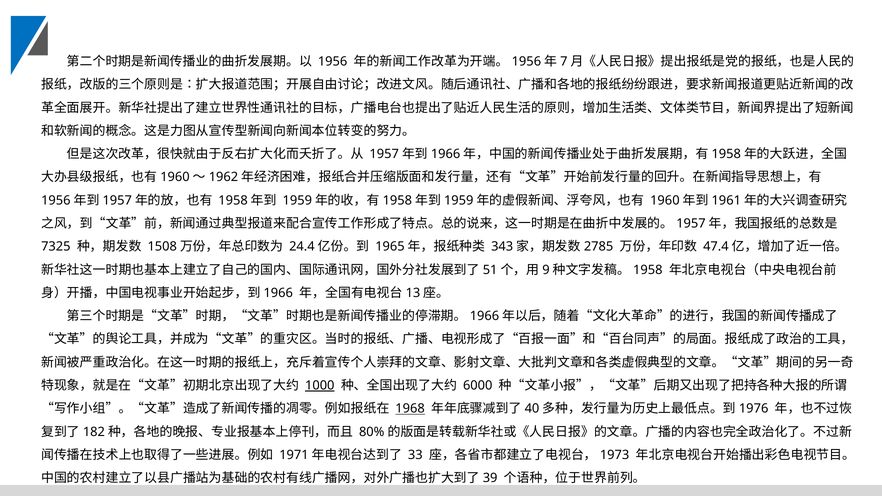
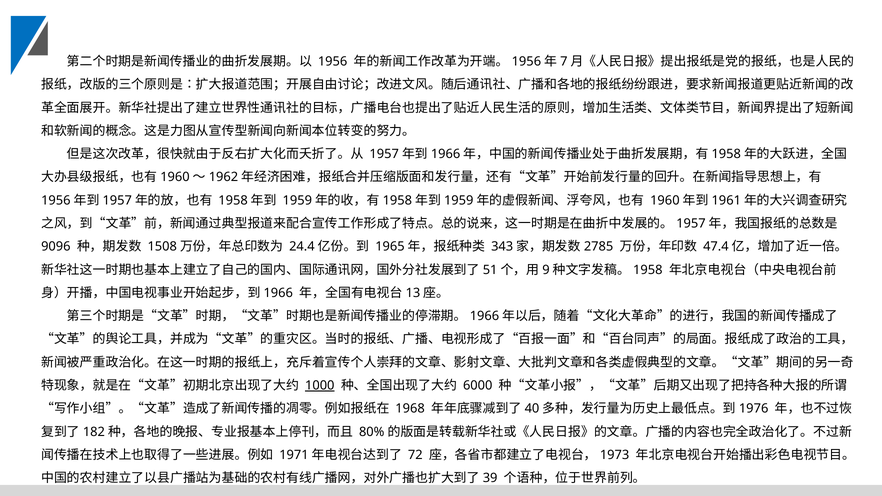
7325: 7325 -> 9096 (56, 247)
1968 underline: present -> none (410, 409)
33: 33 -> 72 (415, 455)
